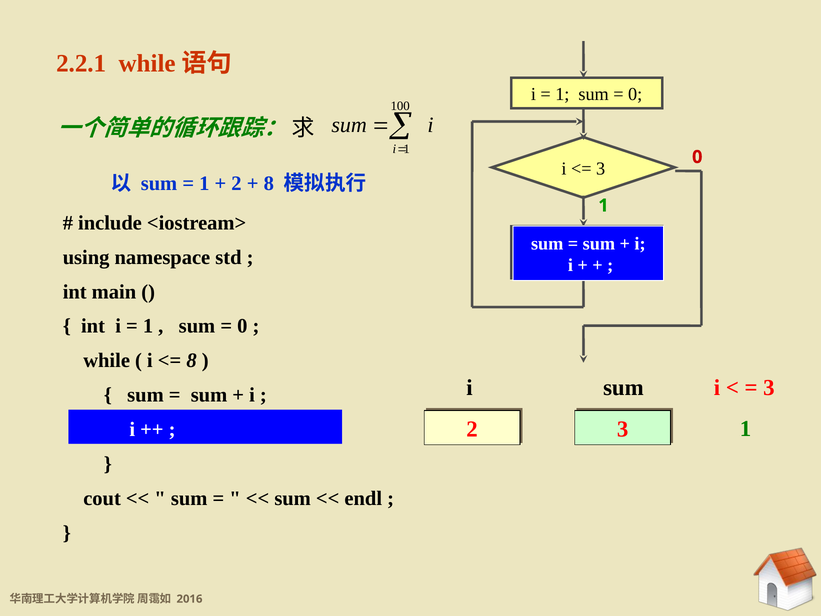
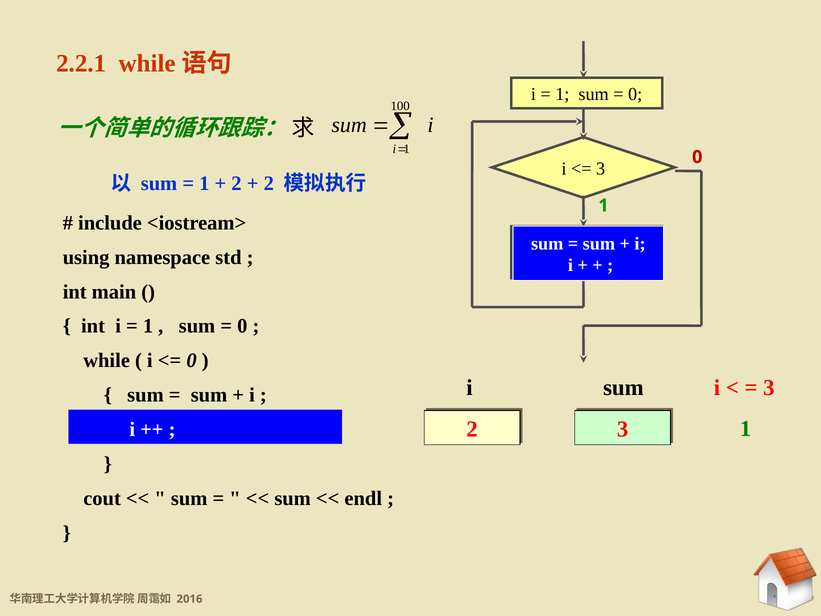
8: 8 -> 2 (269, 183)
8: 8 -> 0 (192, 361)
